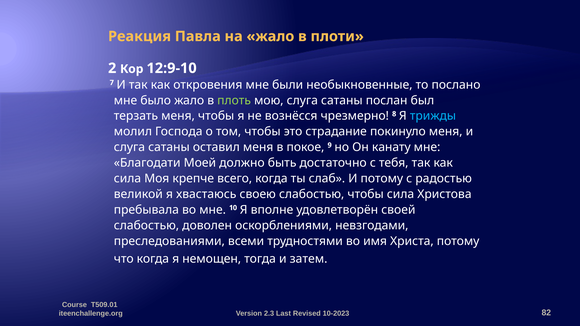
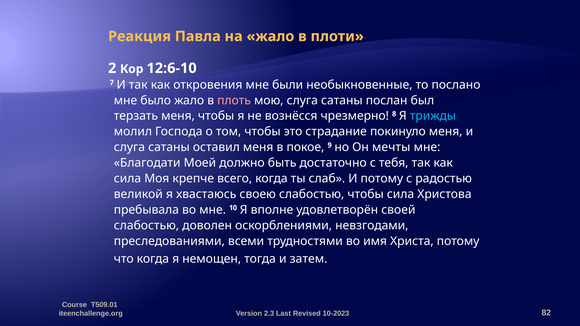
12:9-10: 12:9-10 -> 12:6-10 (172, 68)
плоть colour: light green -> pink (234, 100)
канату: канату -> мечты (391, 147)
